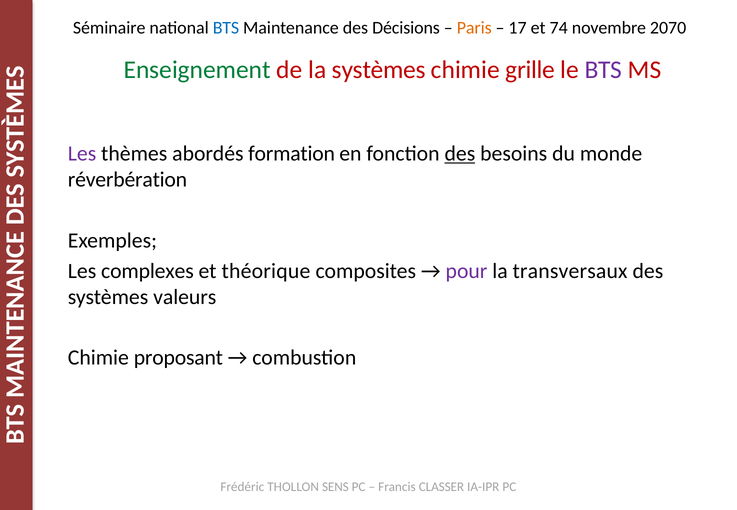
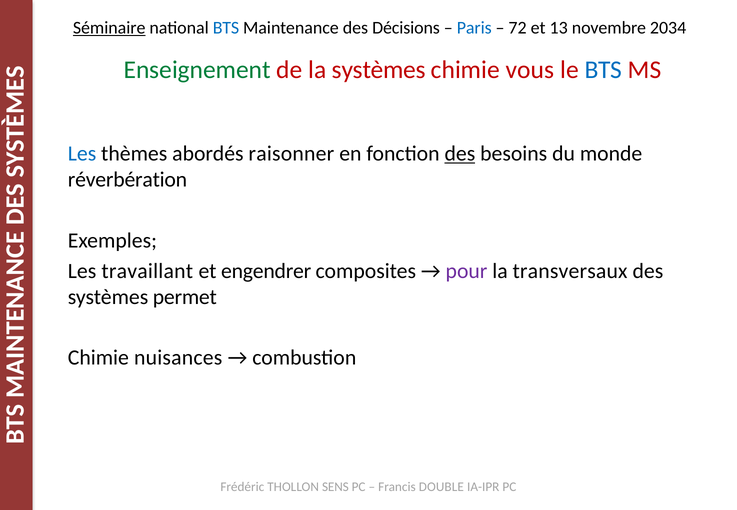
Séminaire underline: none -> present (109, 28)
Paris colour: orange -> blue (474, 28)
17: 17 -> 72 (518, 28)
74: 74 -> 13 (559, 28)
2070: 2070 -> 2034 (668, 28)
grille: grille -> vous (530, 70)
BTS colour: purple -> blue (603, 70)
Les colour: purple -> blue (82, 154)
formation: formation -> raisonner (291, 154)
complexes: complexes -> travaillant (147, 271)
théorique: théorique -> engendrer (266, 271)
valeurs: valeurs -> permet (185, 297)
proposant: proposant -> nuisances (178, 358)
CLASSER: CLASSER -> DOUBLE (441, 487)
